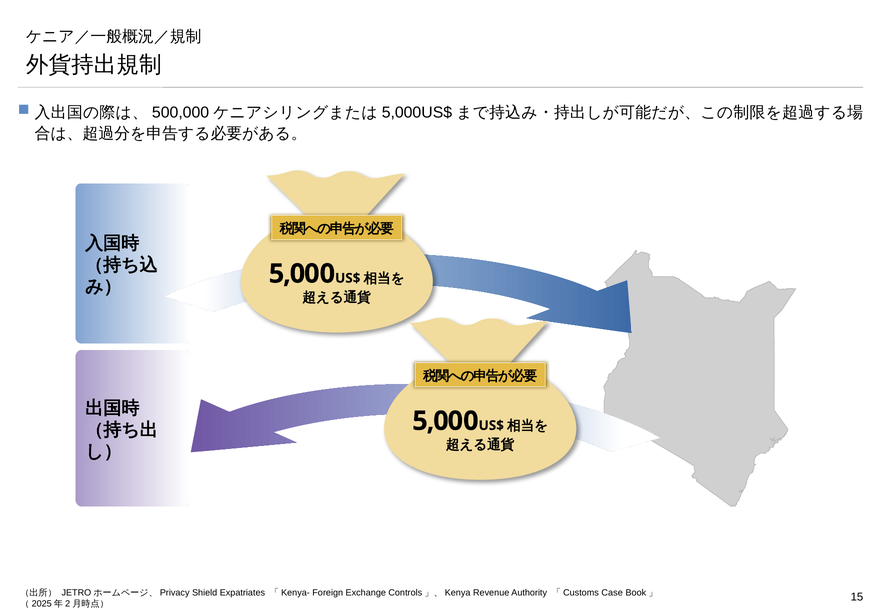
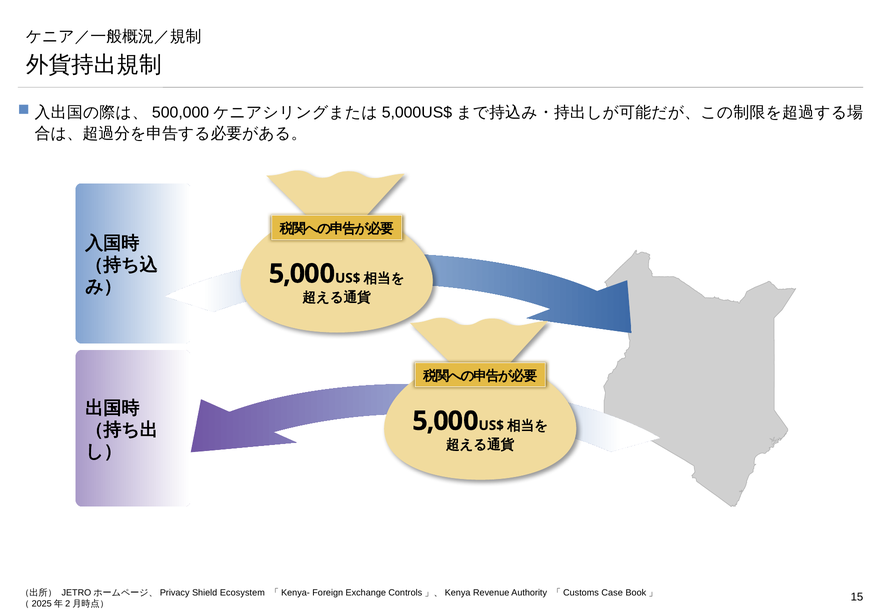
Expatriates: Expatriates -> Ecosystem (242, 593)
